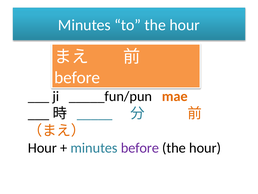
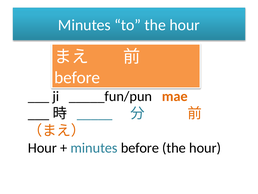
before colour: purple -> black (140, 148)
